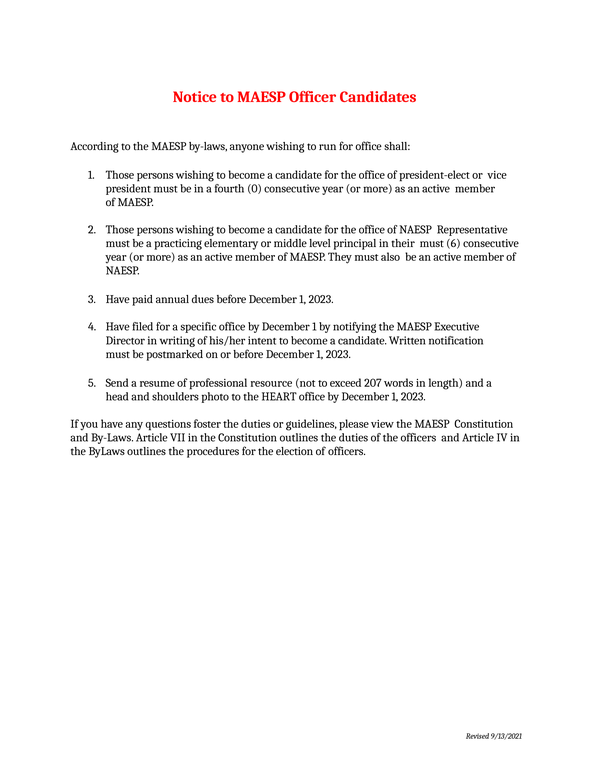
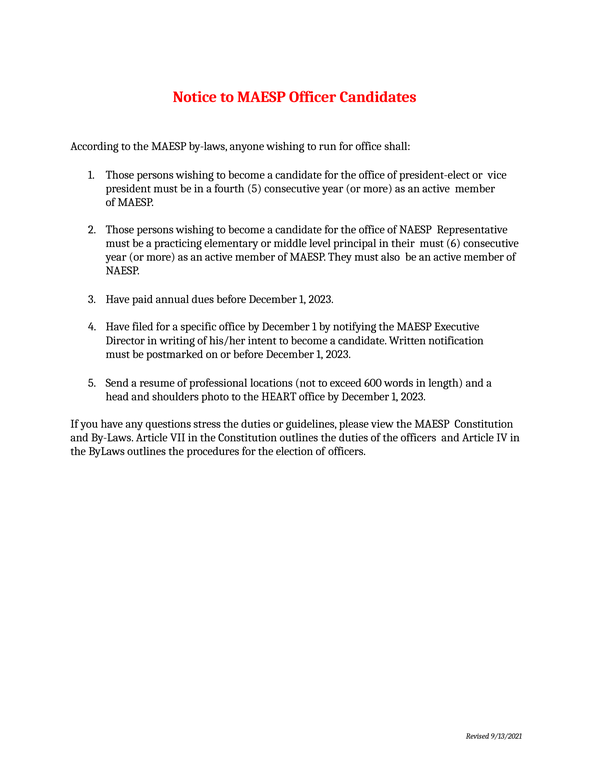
fourth 0: 0 -> 5 (254, 188)
resource: resource -> locations (271, 383)
207: 207 -> 600 (373, 383)
foster: foster -> stress (207, 424)
